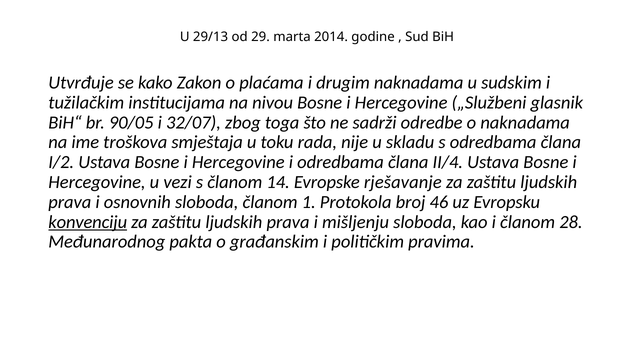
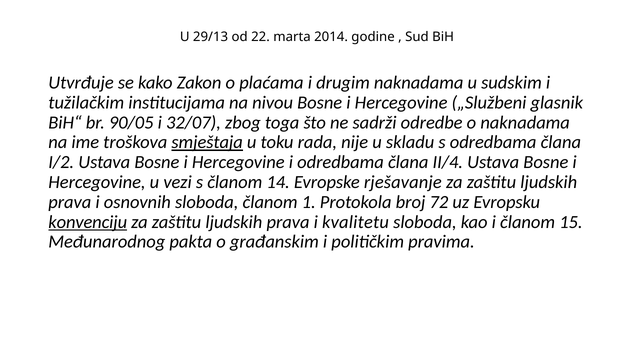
29: 29 -> 22 (261, 37)
smještaja underline: none -> present (207, 143)
46: 46 -> 72 (439, 202)
mišljenju: mišljenju -> kvalitetu (355, 222)
28: 28 -> 15 (571, 222)
